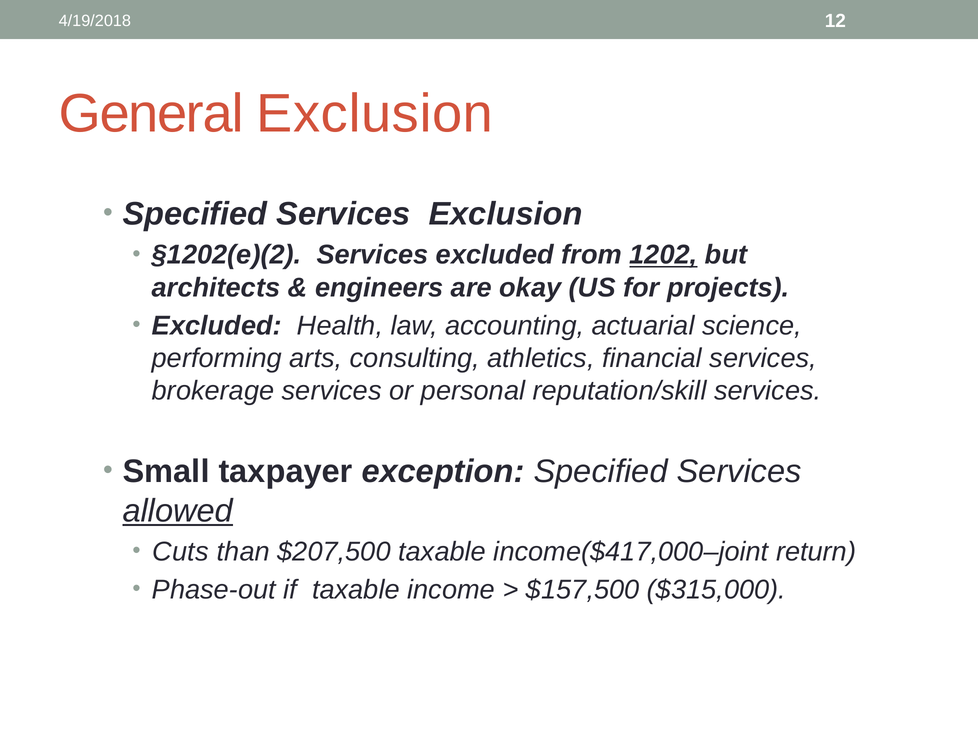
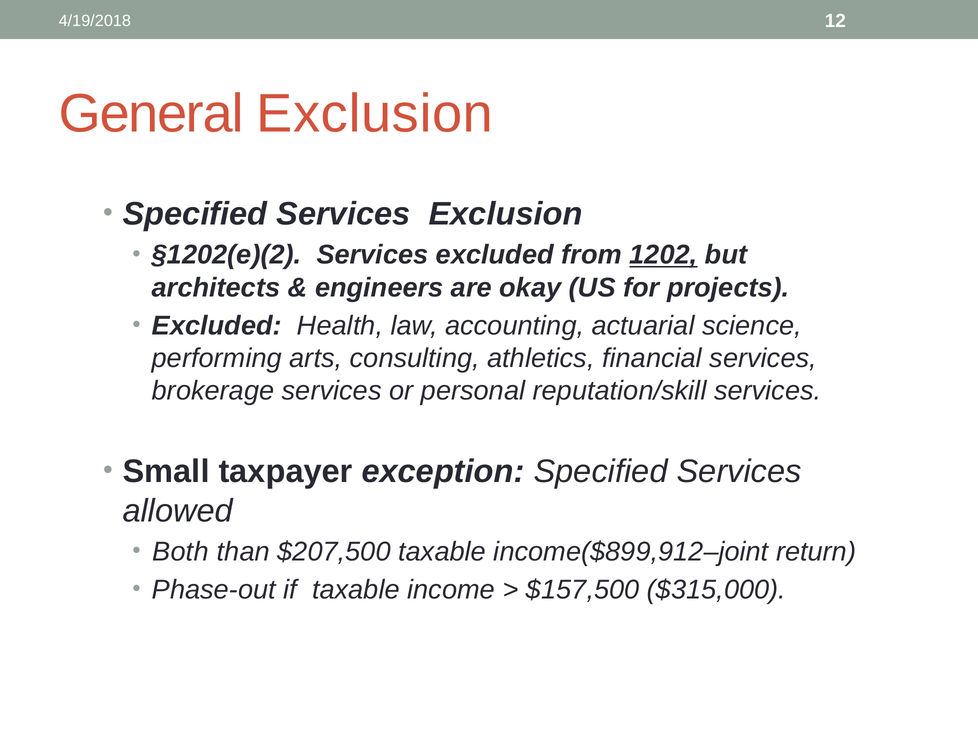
allowed underline: present -> none (178, 511)
Cuts: Cuts -> Both (181, 552)
income($417,000–joint: income($417,000–joint -> income($899,912–joint (631, 552)
